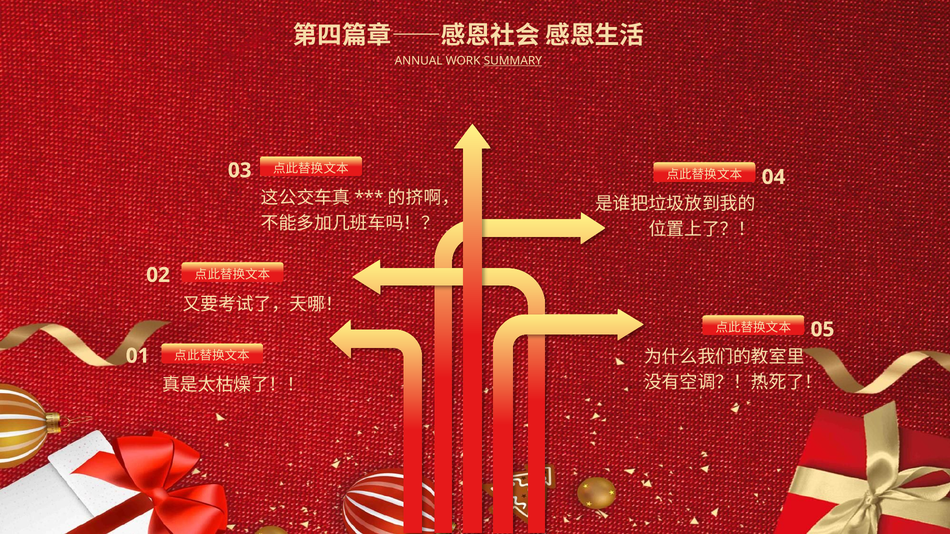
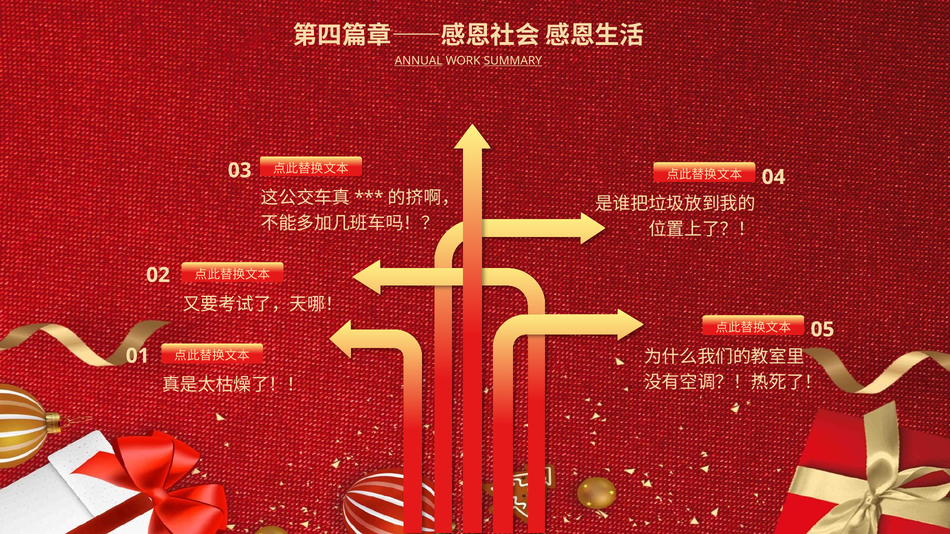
ANNUAL underline: none -> present (419, 61)
